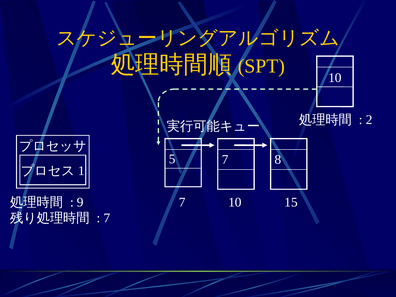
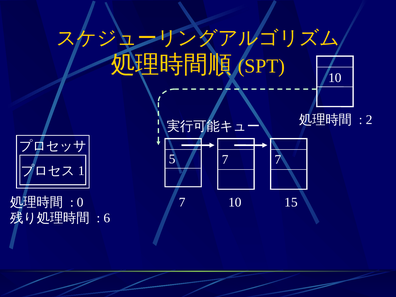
7 8: 8 -> 7 (278, 160)
9: 9 -> 0 (80, 202)
7: 7 -> 6 (107, 218)
